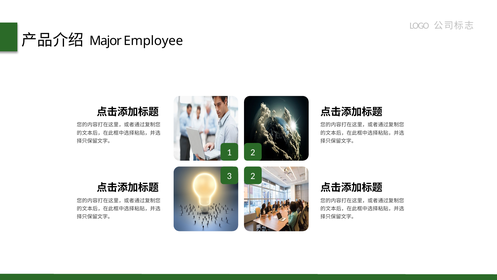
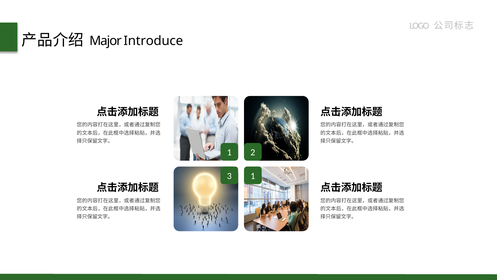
Employee: Employee -> Introduce (153, 41)
3 2: 2 -> 1 (253, 176)
